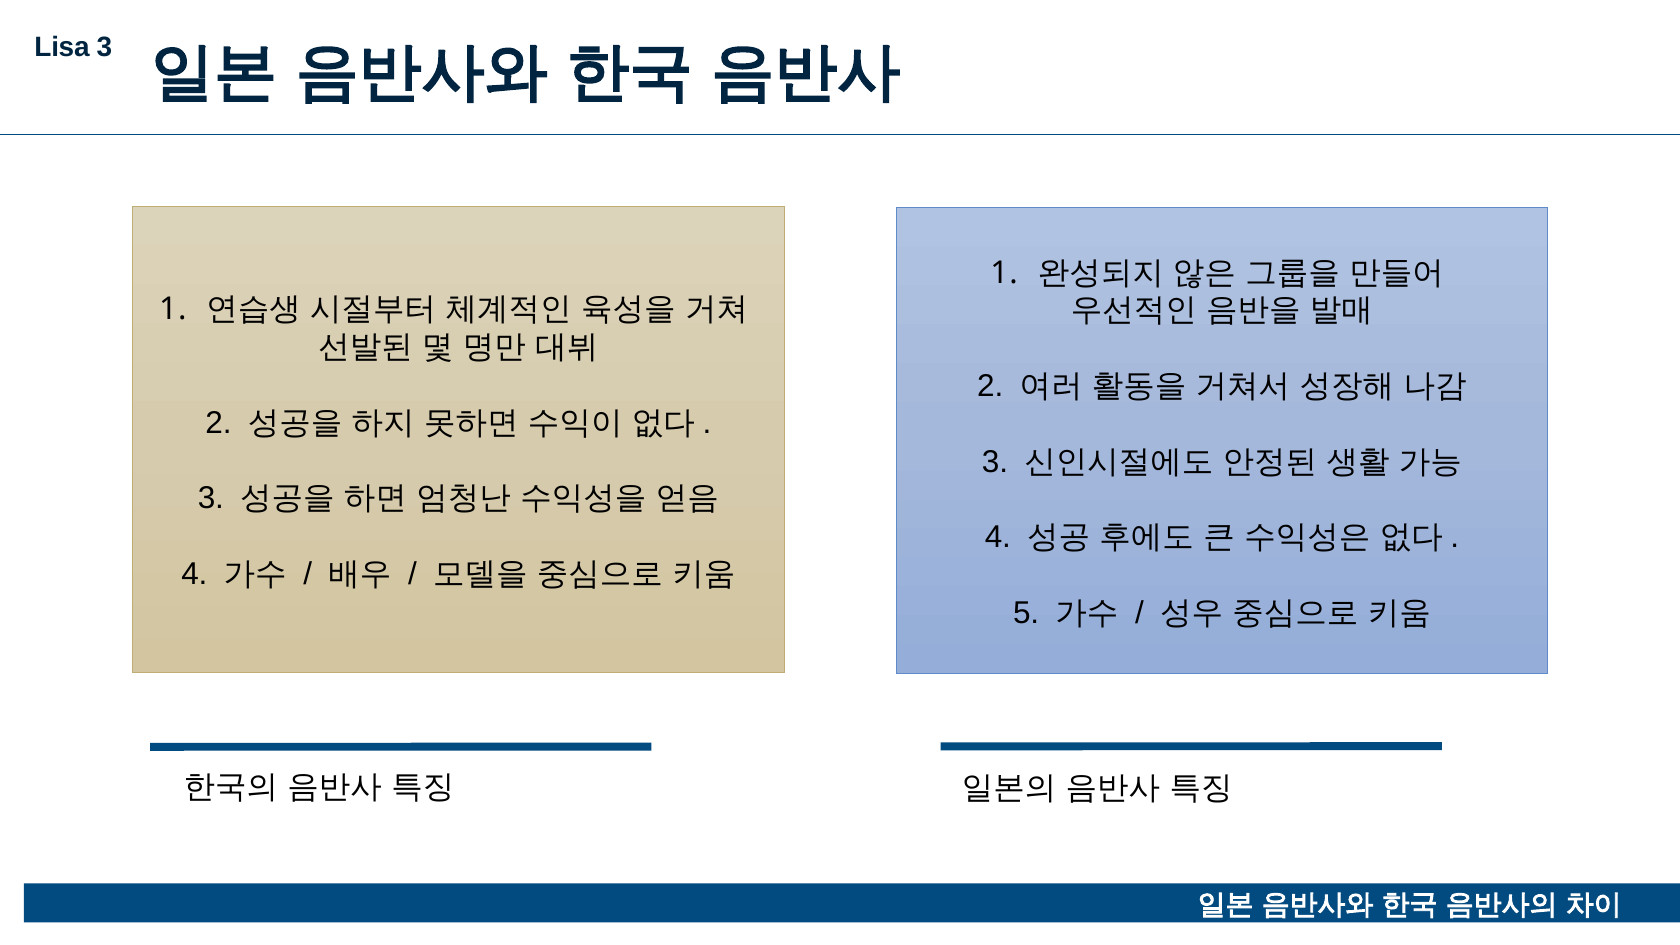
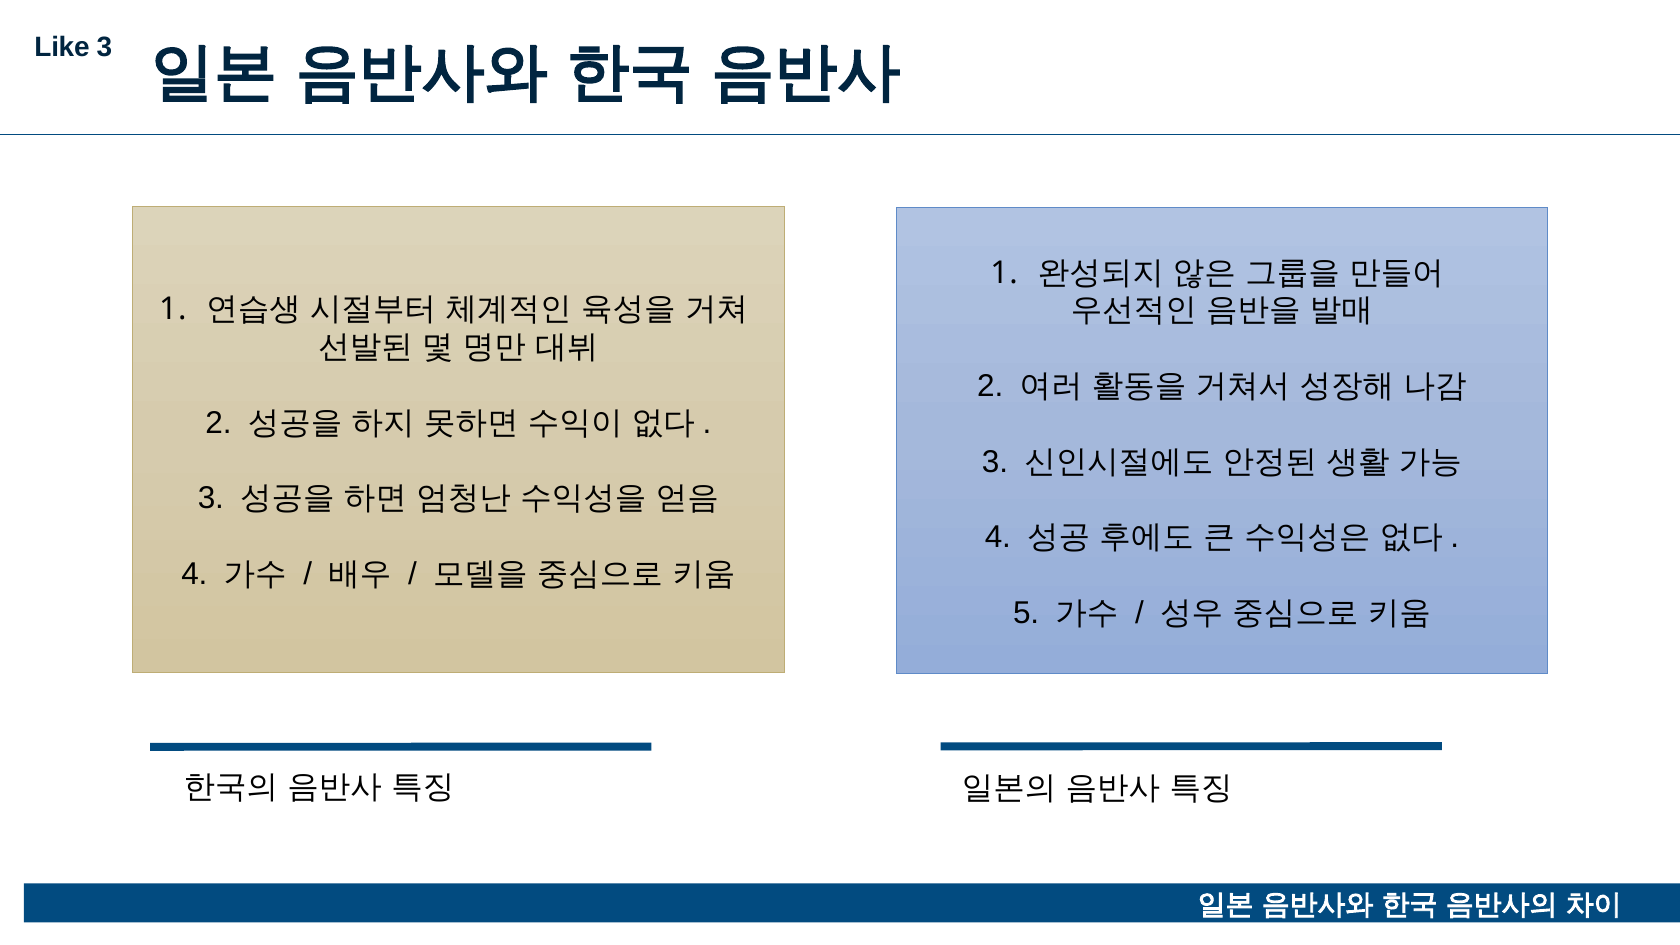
Lisa: Lisa -> Like (62, 47)
